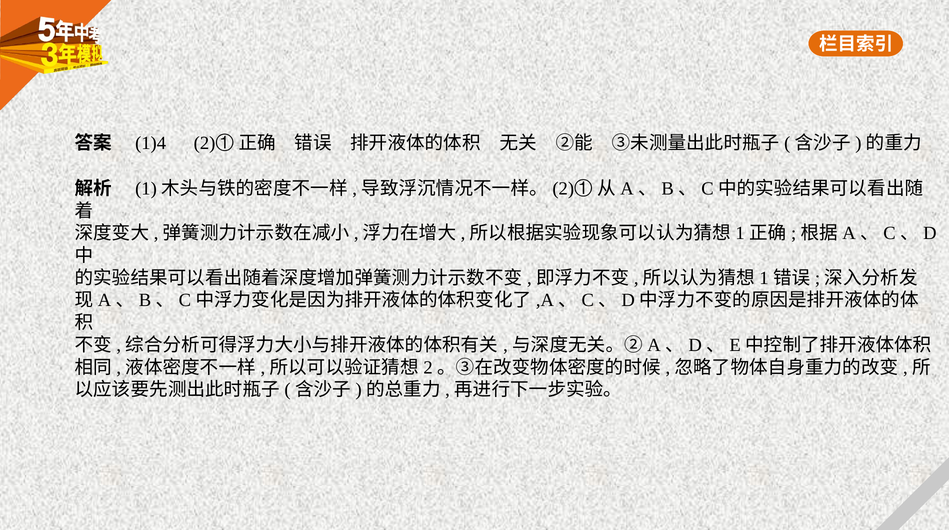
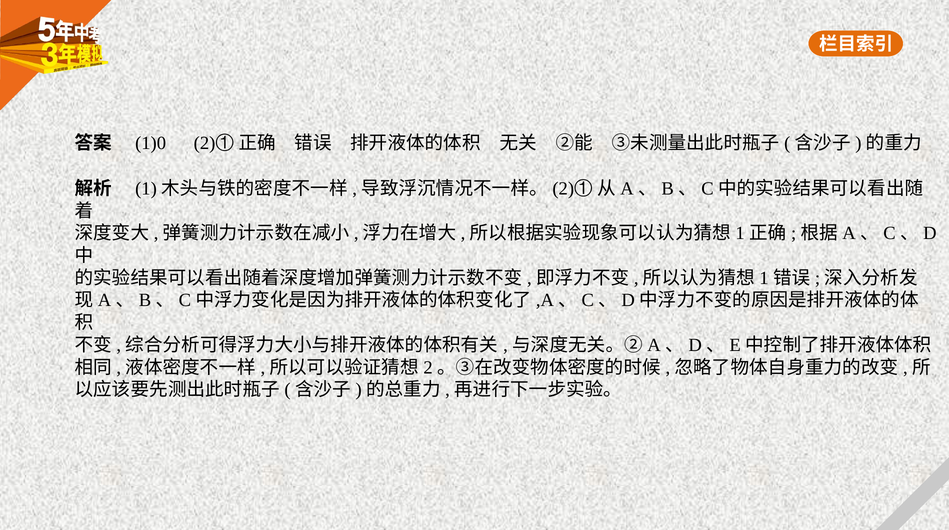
1)4: 1)4 -> 1)0 (151, 143)
